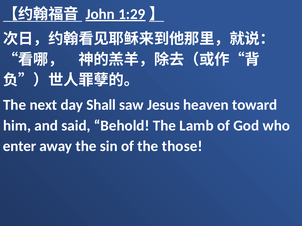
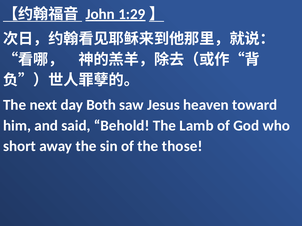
Shall: Shall -> Both (101, 105)
enter: enter -> short (19, 146)
